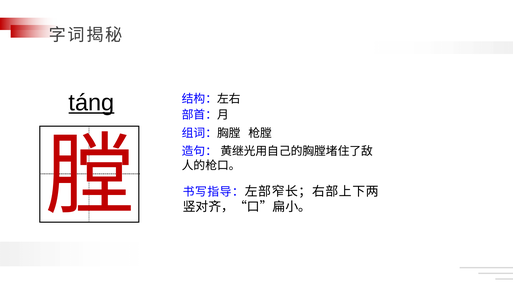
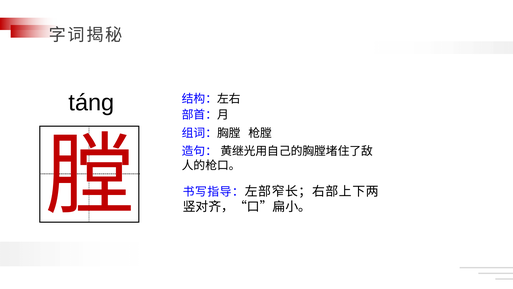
táng underline: present -> none (91, 103)
